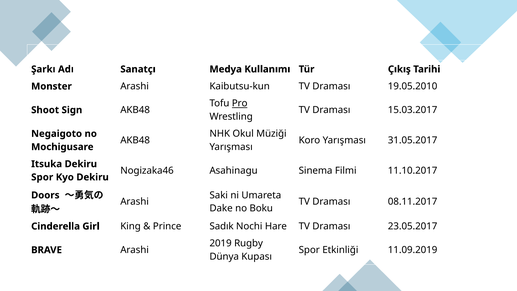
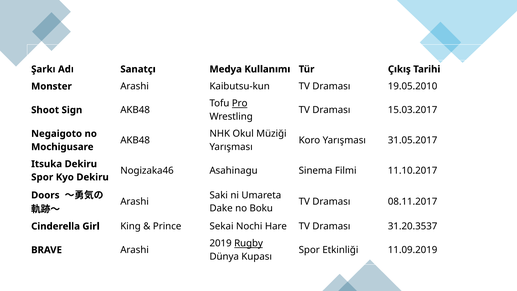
Sadık: Sadık -> Sekai (222, 226)
23.05.2017: 23.05.2017 -> 31.20.3537 (413, 226)
Rugby underline: none -> present (249, 243)
